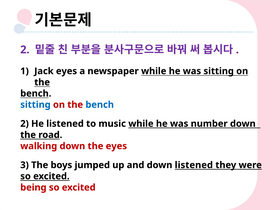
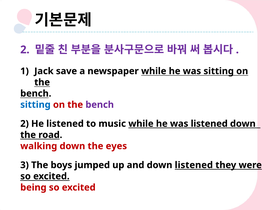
Jack eyes: eyes -> save (67, 71)
bench colour: blue -> purple (100, 105)
was number: number -> listened (209, 124)
